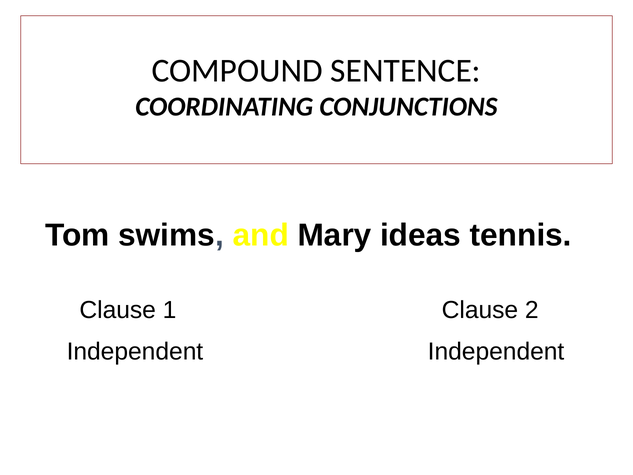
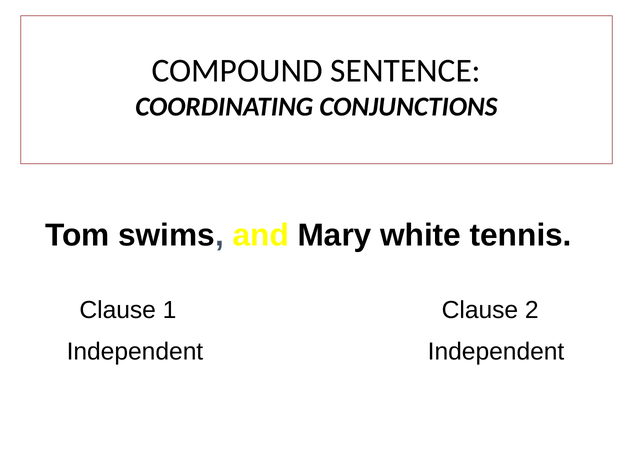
ideas: ideas -> white (421, 235)
